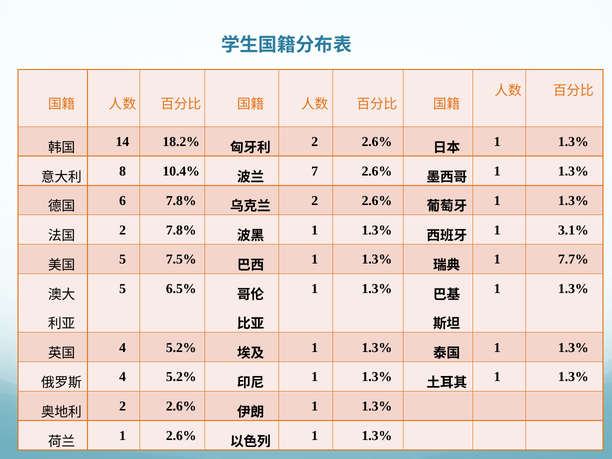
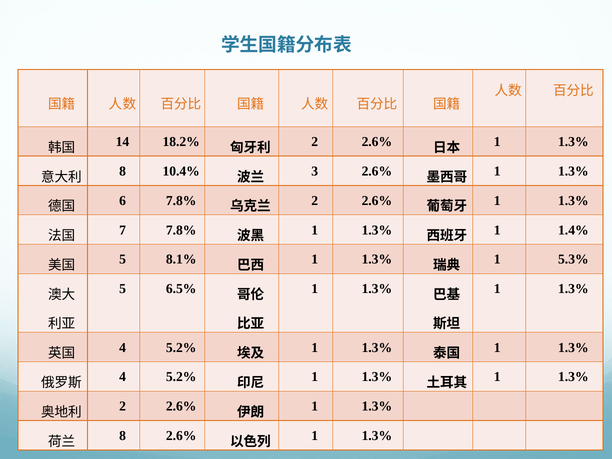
7: 7 -> 3 (315, 171)
2: 2 -> 7 (123, 230)
3.1%: 3.1% -> 1.4% (573, 230)
7.5%: 7.5% -> 8.1% (181, 259)
7.7%: 7.7% -> 5.3% (573, 259)
1: 1 -> 8 (123, 436)
